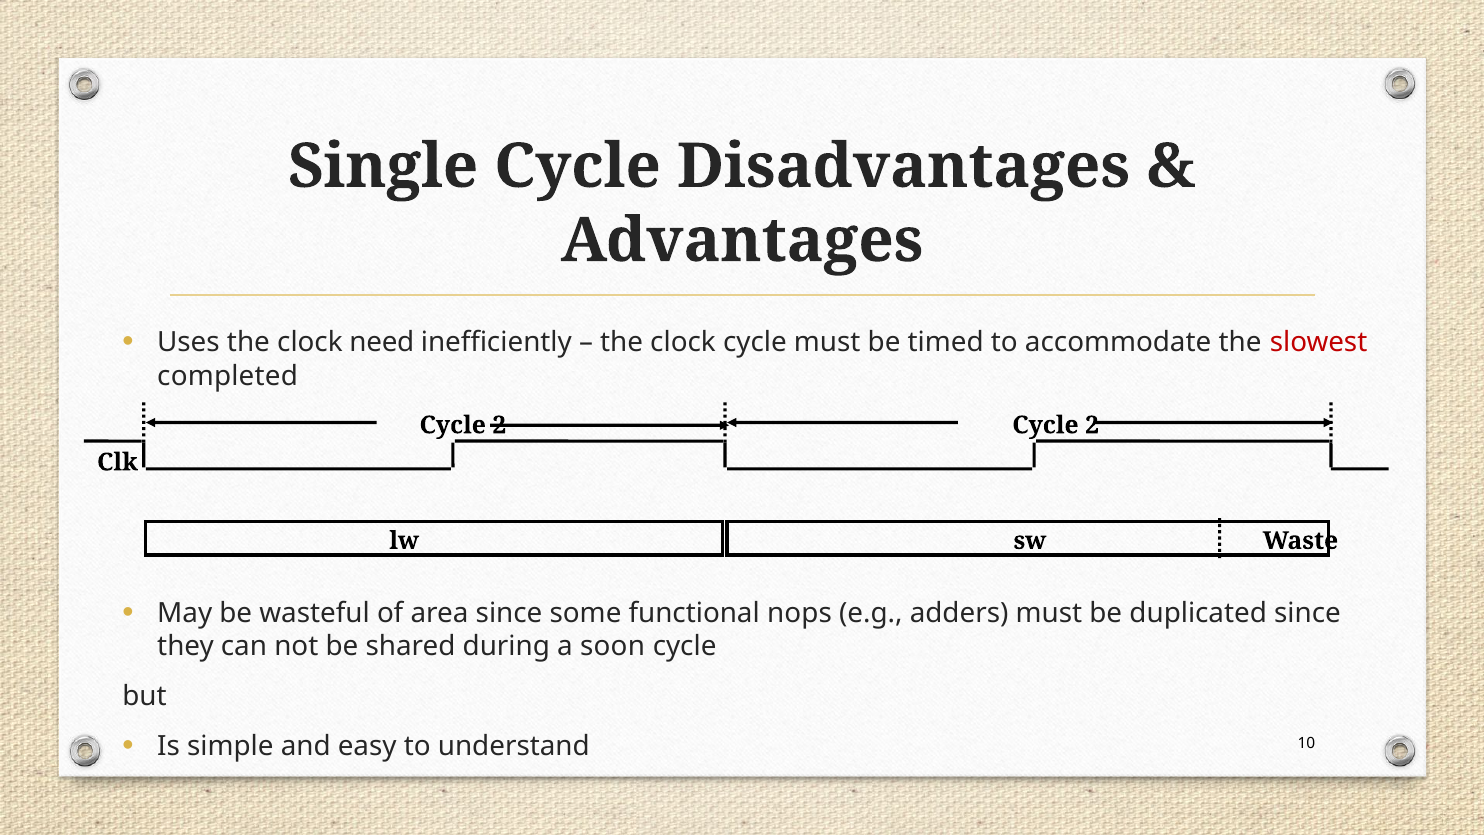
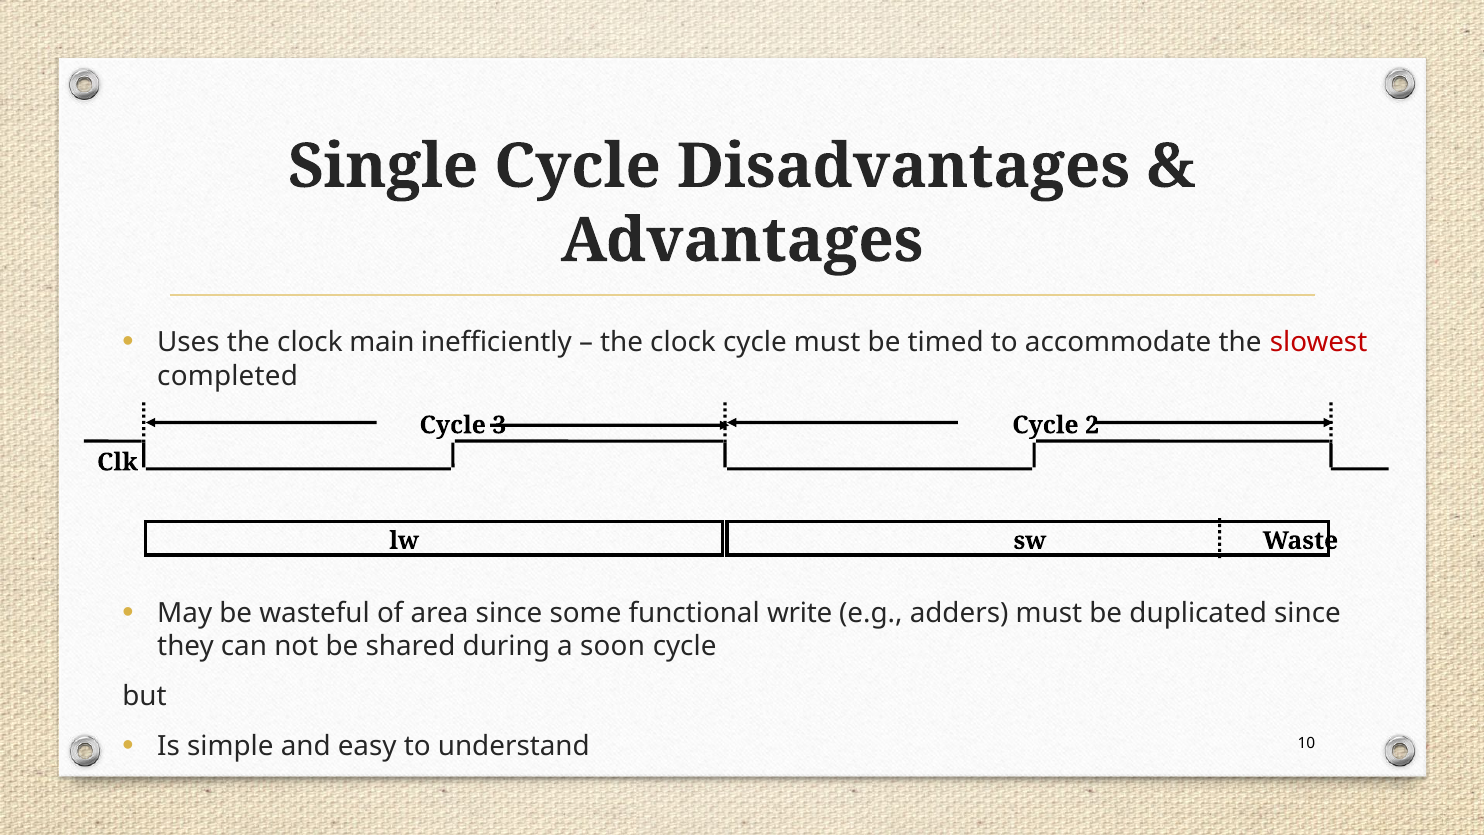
need: need -> main (382, 343)
2: 2 -> 3 (499, 425)
nops: nops -> write (800, 613)
